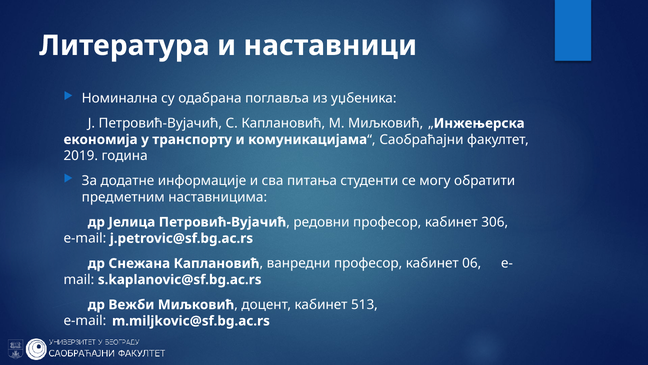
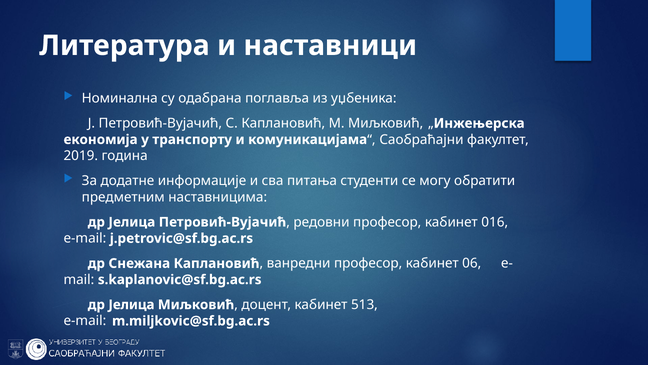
306: 306 -> 016 (495, 222)
Вежби: Вежби -> Јелица (131, 304)
